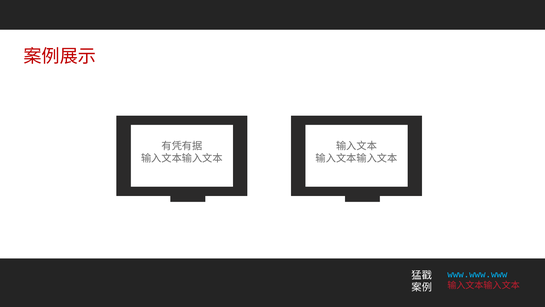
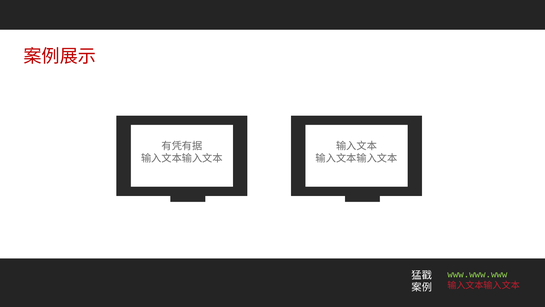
www.www.www colour: light blue -> light green (477, 274)
